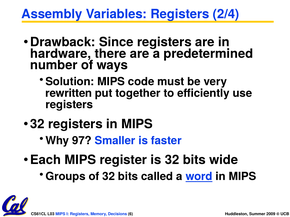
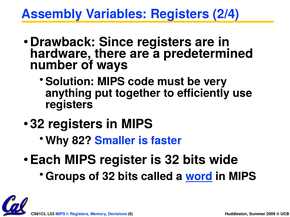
rewritten: rewritten -> anything (69, 93)
97: 97 -> 82 (82, 141)
